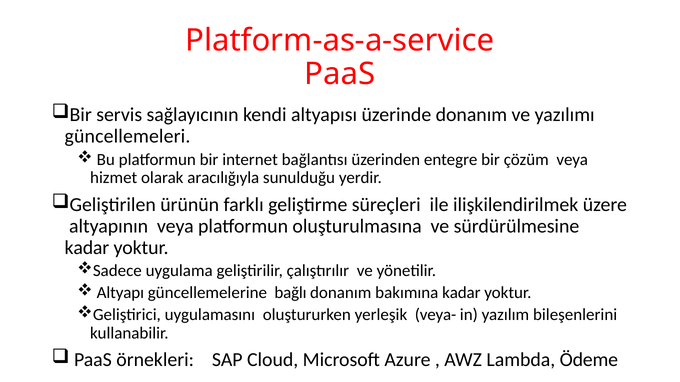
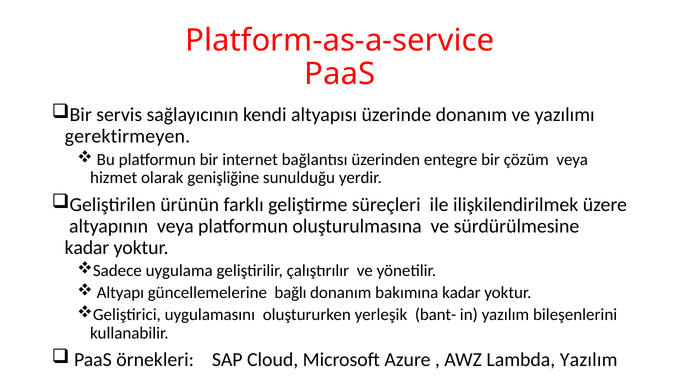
güncellemeleri: güncellemeleri -> gerektirmeyen (127, 136)
aracılığıyla: aracılığıyla -> genişliğine (223, 178)
veya-: veya- -> bant- (436, 315)
Lambda Ödeme: Ödeme -> Yazılım (589, 360)
